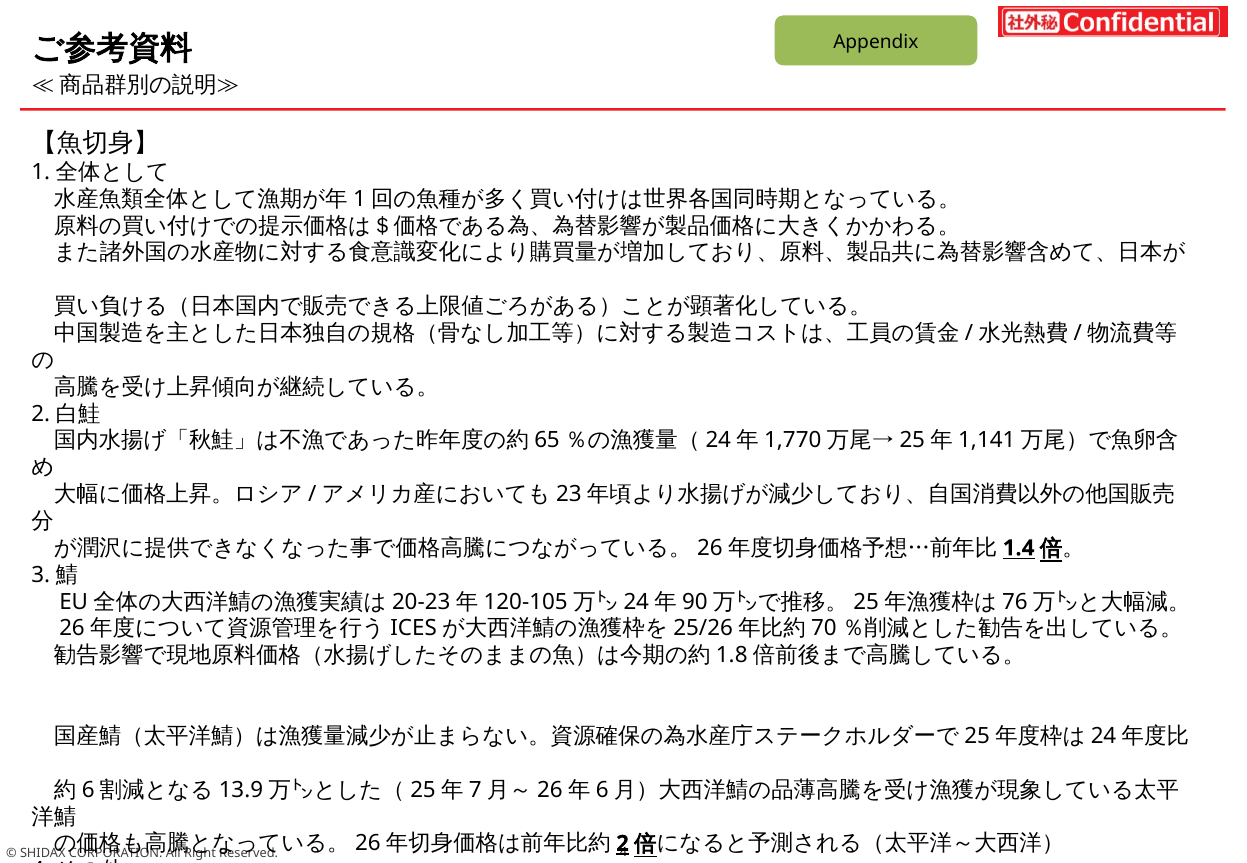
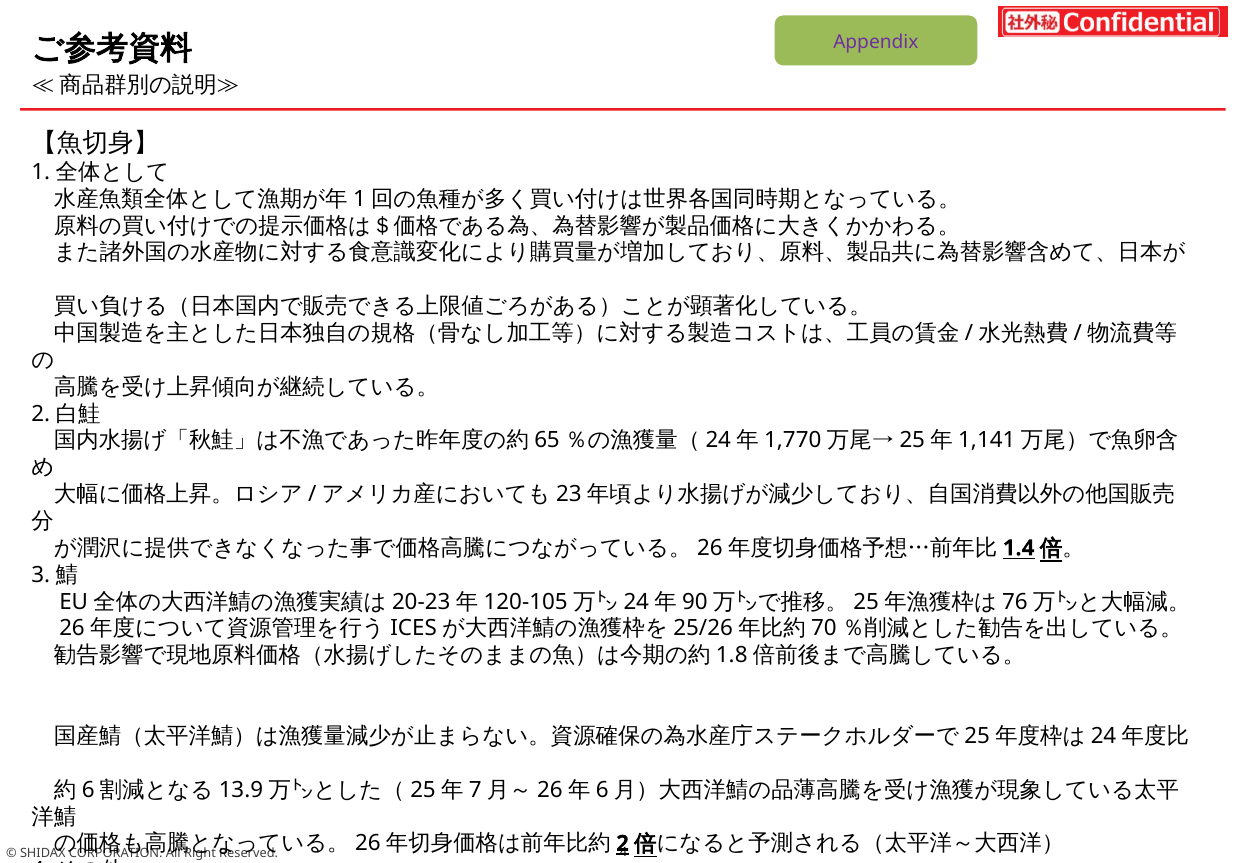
Appendix colour: black -> purple (876, 42)
